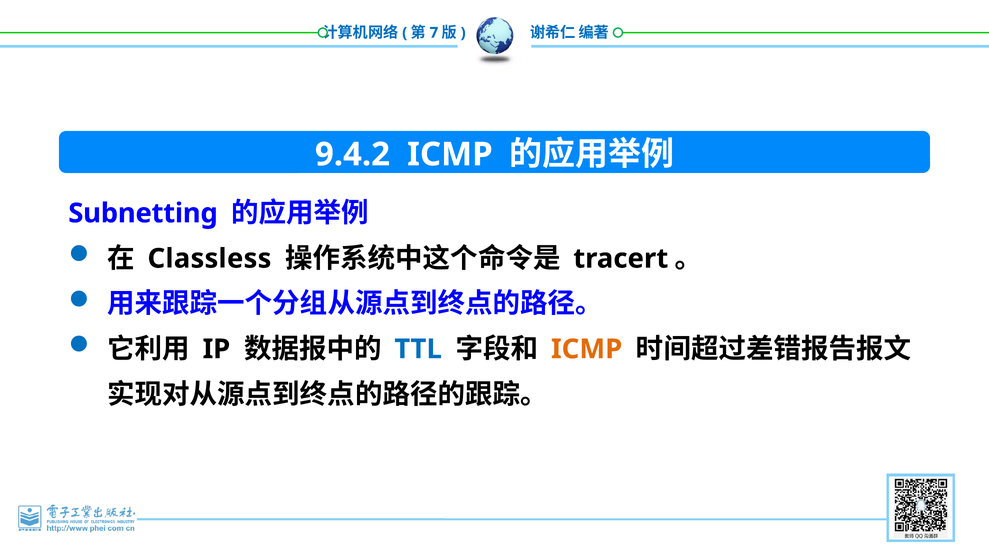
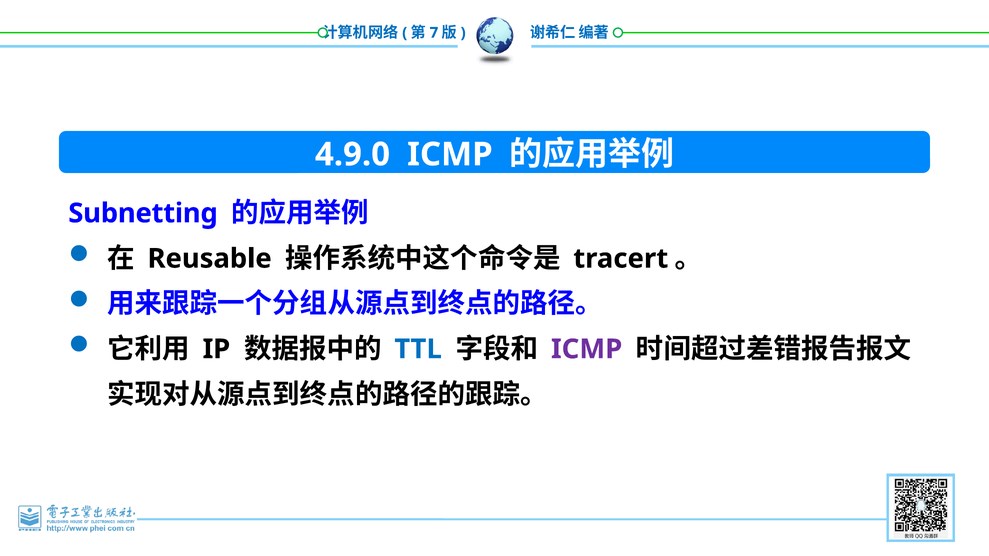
9.4.2: 9.4.2 -> 4.9.0 (352, 155)
Classless: Classless -> Reusable (210, 259)
ICMP colour: orange -> purple (587, 349)
